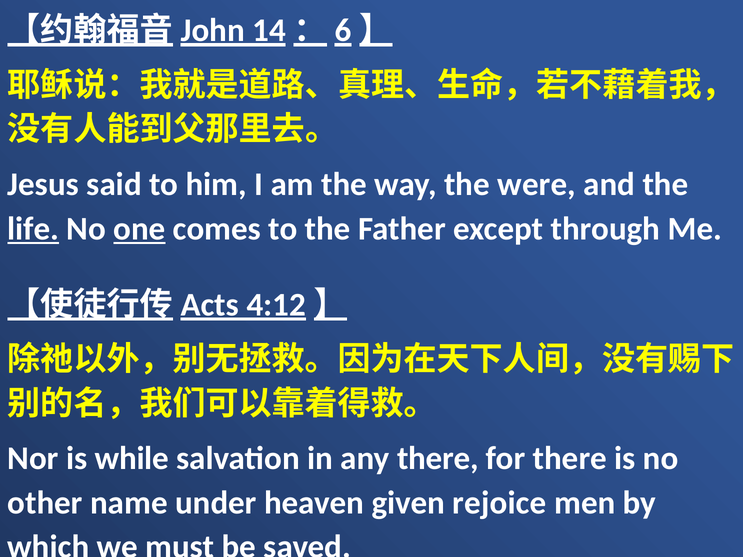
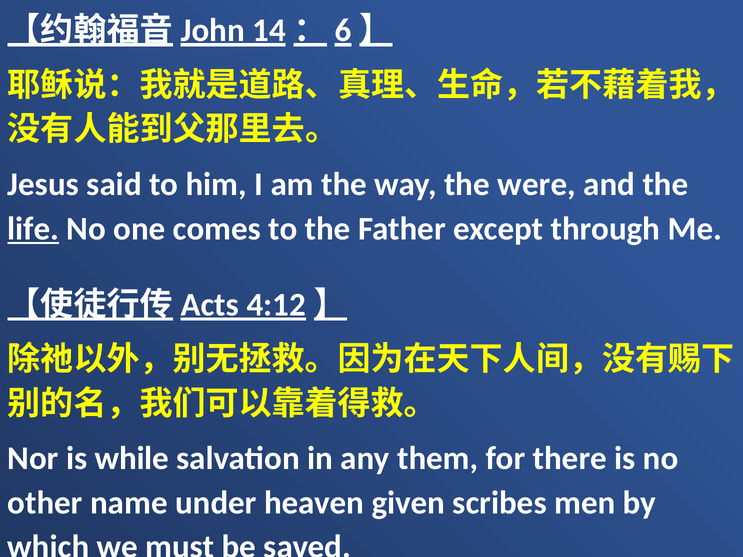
one underline: present -> none (139, 229)
any there: there -> them (438, 459)
rejoice: rejoice -> scribes (500, 503)
